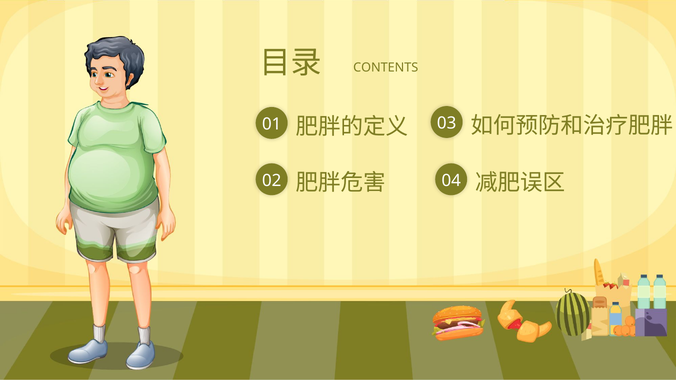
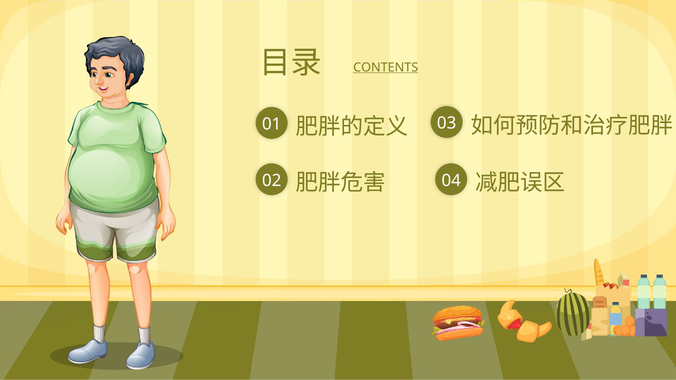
CONTENTS underline: none -> present (386, 67)
